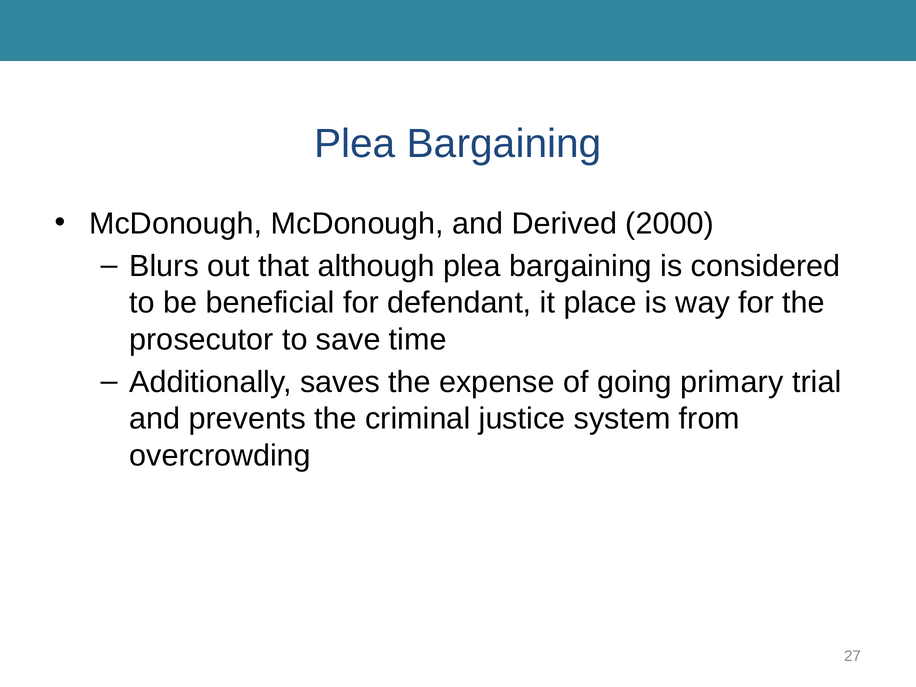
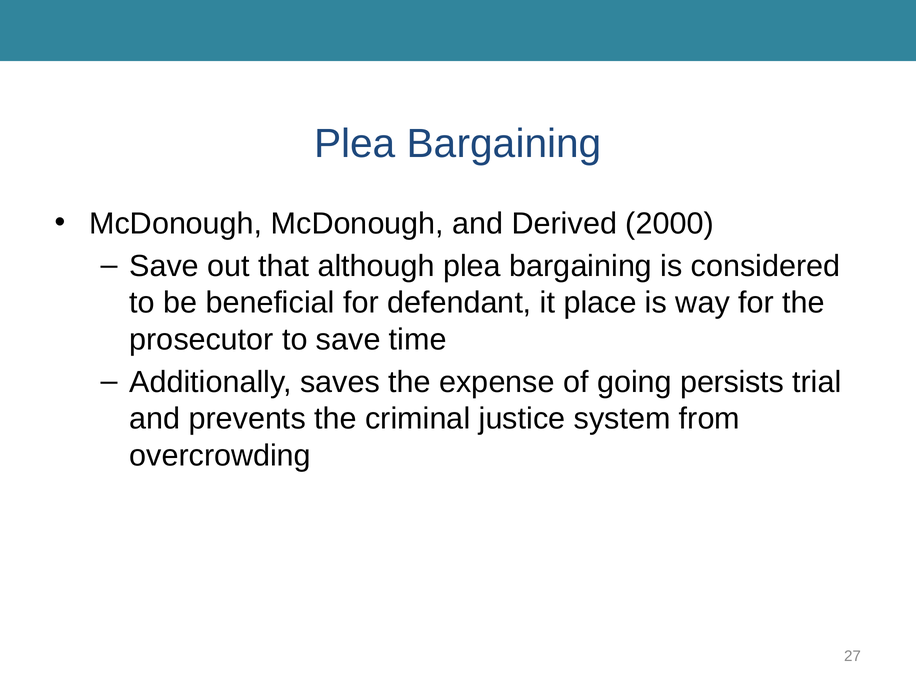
Blurs: Blurs -> Save (164, 266)
primary: primary -> persists (732, 382)
